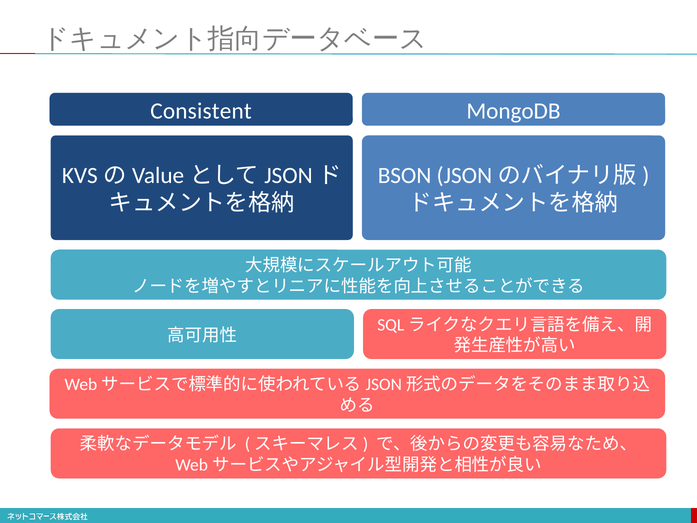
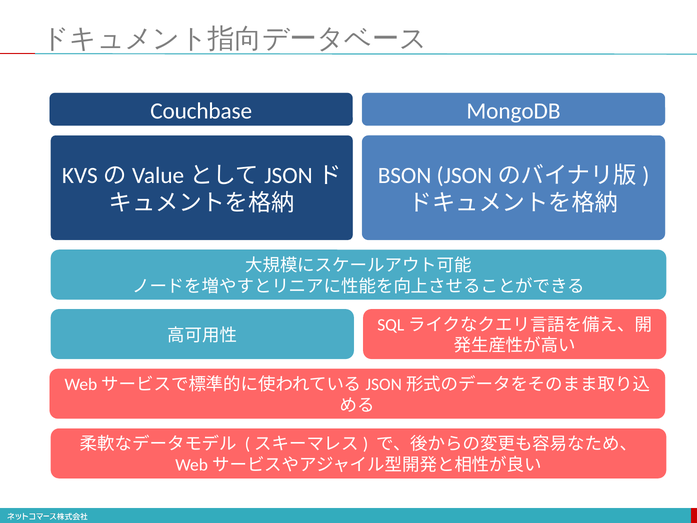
Consistent: Consistent -> Couchbase (201, 111)
